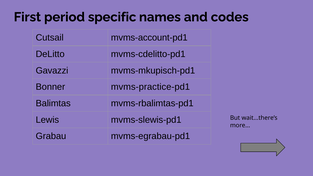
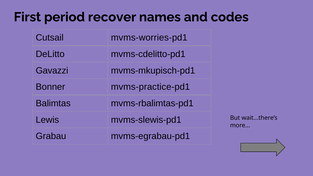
specific: specific -> recover (112, 17)
mvms-account-pd1: mvms-account-pd1 -> mvms-worries-pd1 (149, 38)
